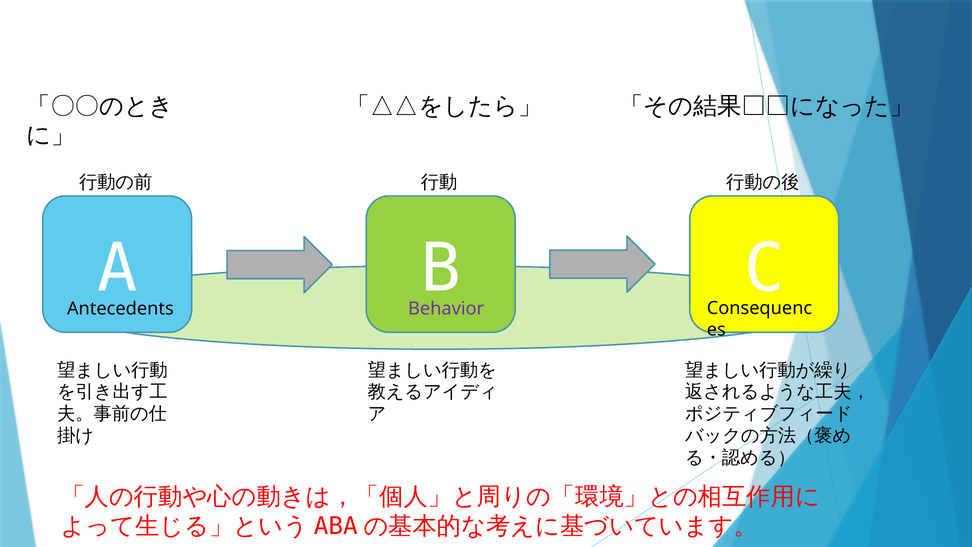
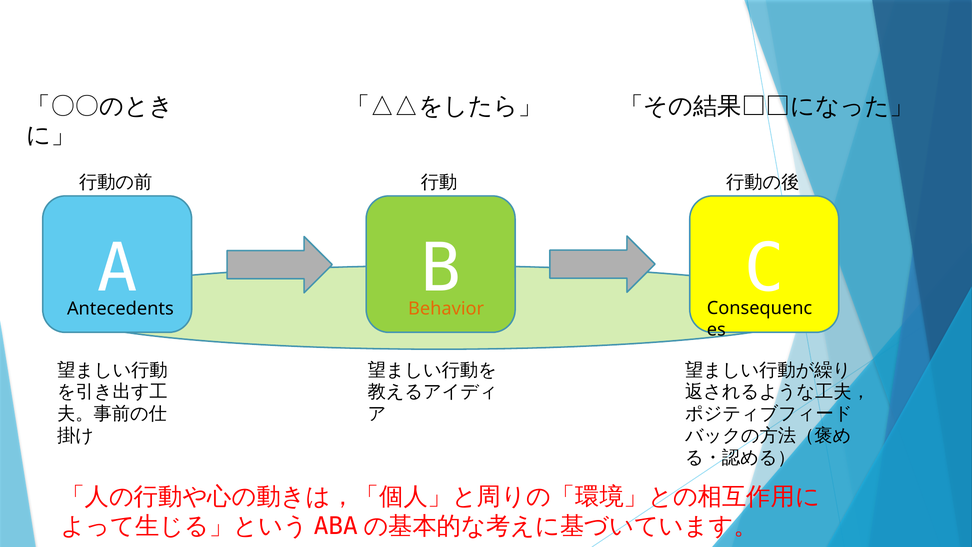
Behavior colour: purple -> orange (446, 308)
